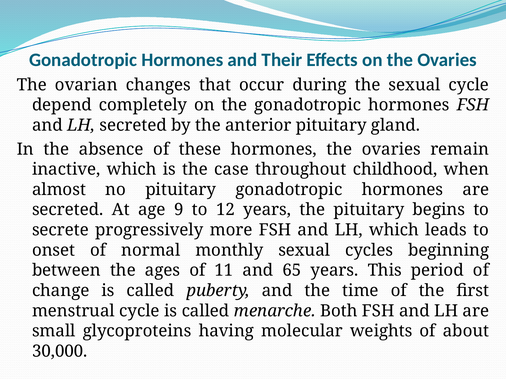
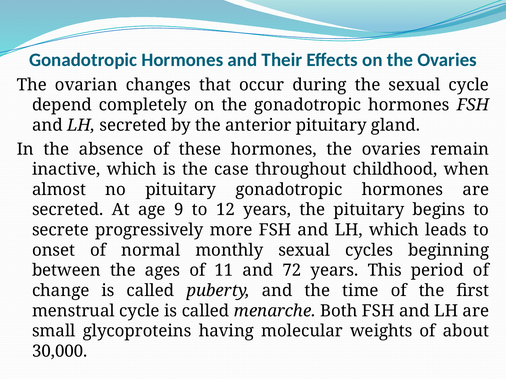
65: 65 -> 72 (292, 271)
